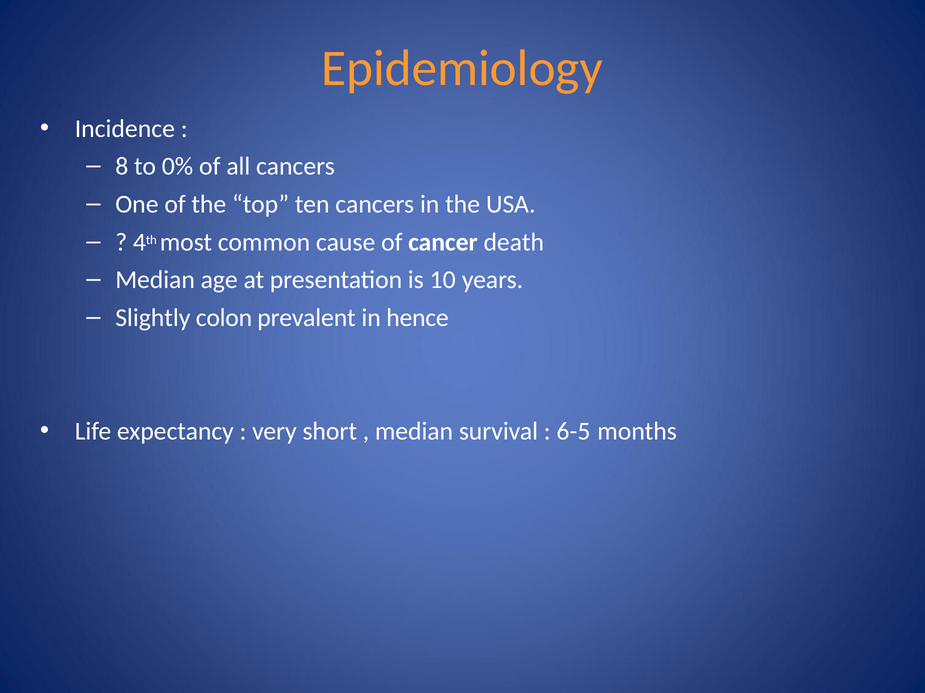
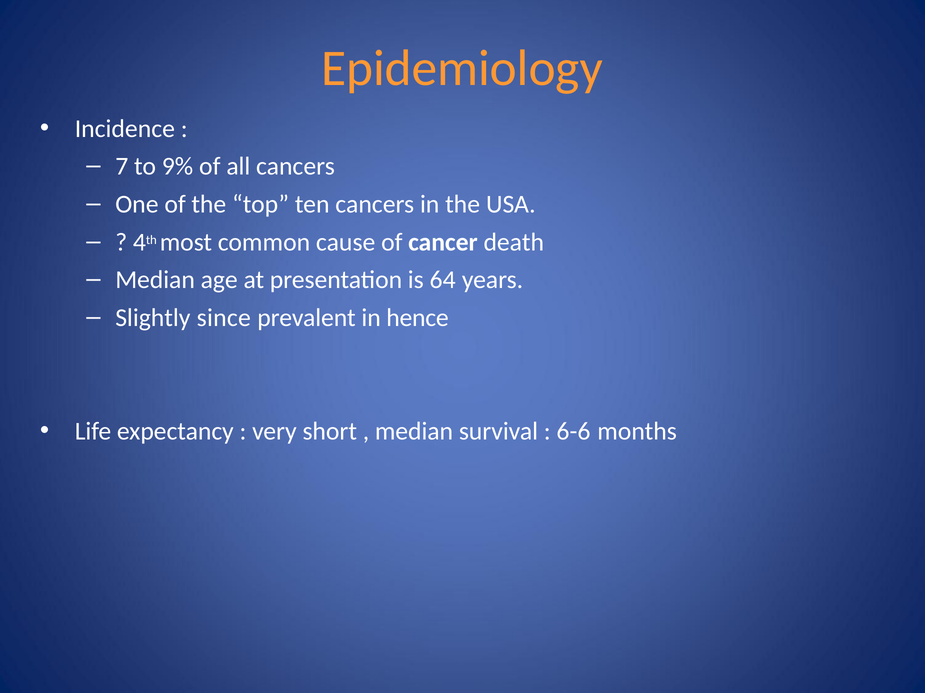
8: 8 -> 7 (122, 167)
0%: 0% -> 9% (178, 167)
10: 10 -> 64 (443, 280)
colon: colon -> since (224, 318)
6-5: 6-5 -> 6-6 (573, 432)
